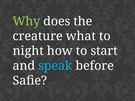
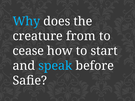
Why colour: light green -> light blue (26, 21)
what: what -> from (81, 36)
night: night -> cease (28, 51)
